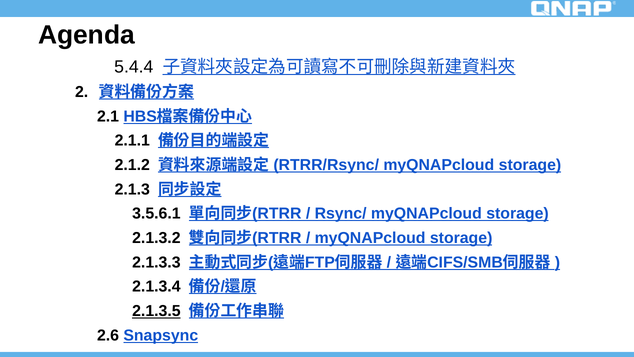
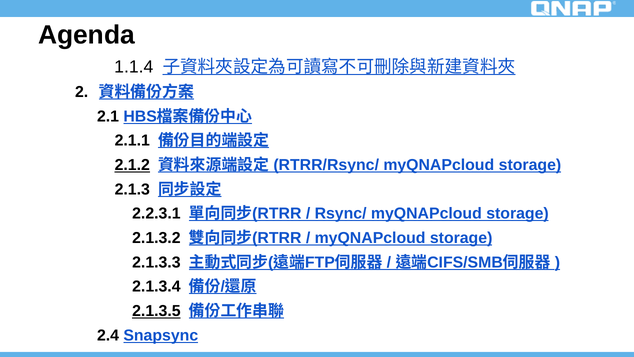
5.4.4: 5.4.4 -> 1.1.4 (134, 67)
2.1.2 underline: none -> present (132, 165)
3.5.6.1: 3.5.6.1 -> 2.2.3.1 (156, 213)
2.6: 2.6 -> 2.4 (108, 335)
